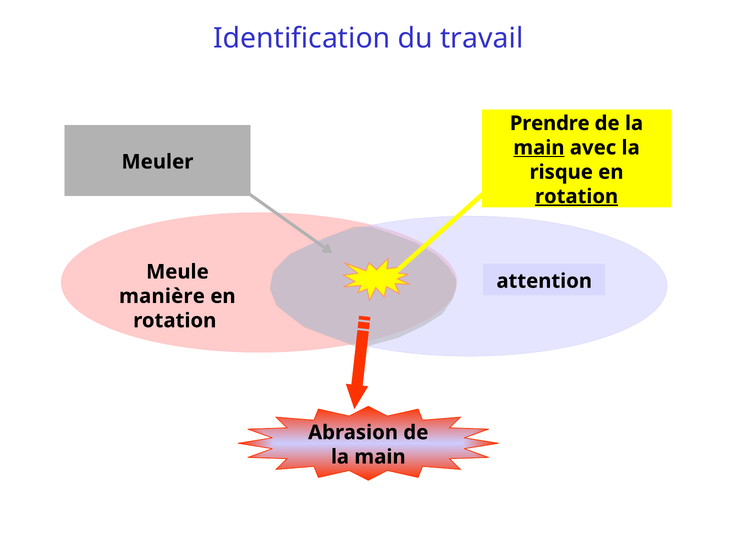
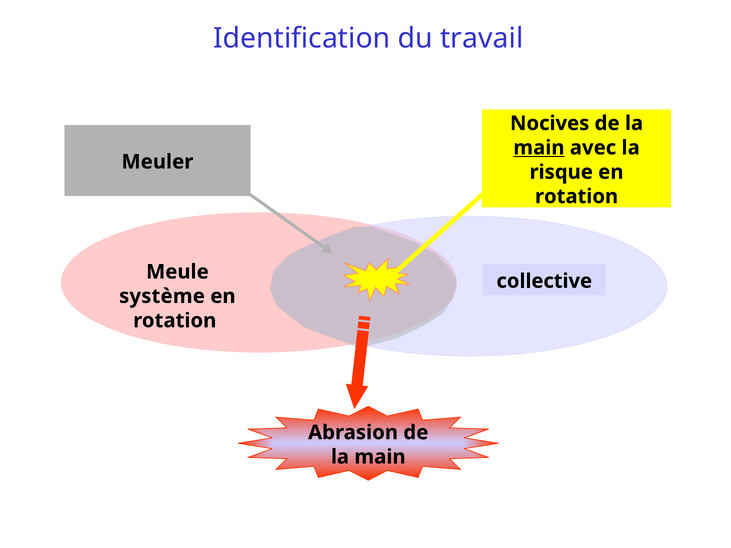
Prendre: Prendre -> Nocives (550, 123)
rotation underline: present -> none (577, 197)
attention: attention -> collective (544, 281)
manière: manière -> système (162, 296)
